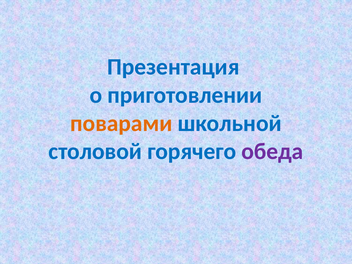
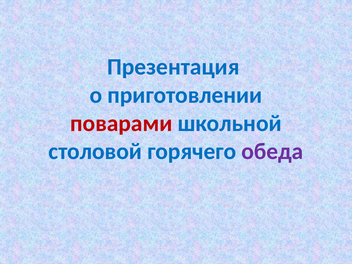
поварами colour: orange -> red (121, 123)
